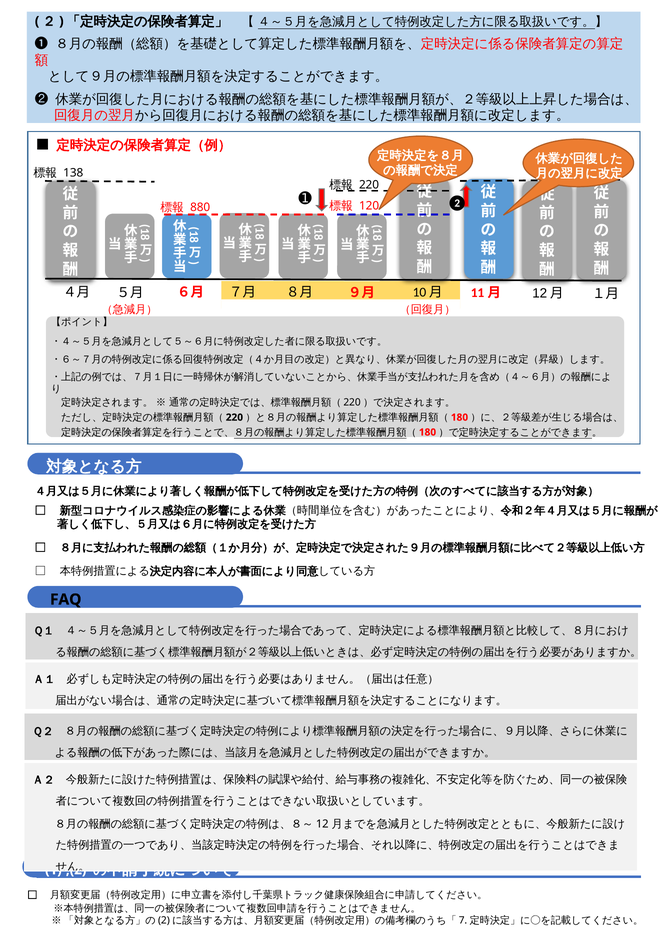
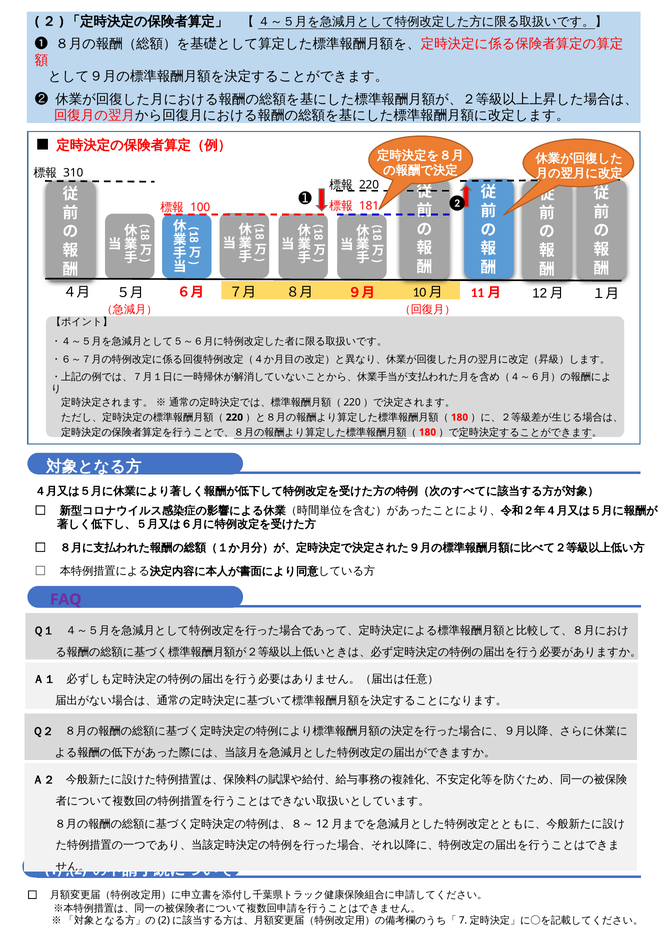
138: 138 -> 310 (73, 173)
880: 880 -> 100 (200, 207)
120: 120 -> 181 (369, 206)
FAQ colour: black -> purple (66, 599)
